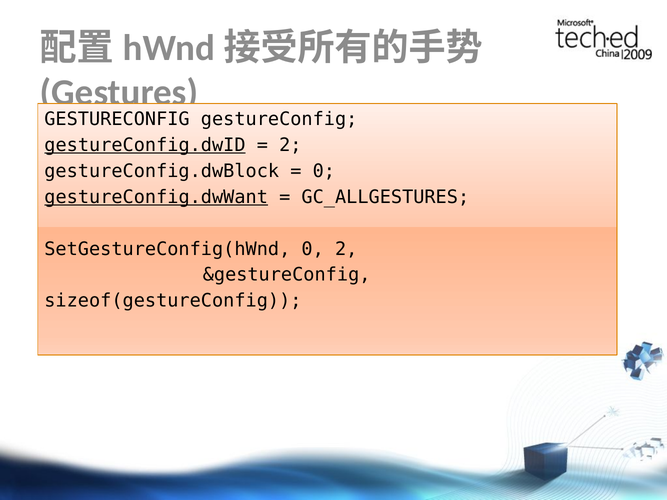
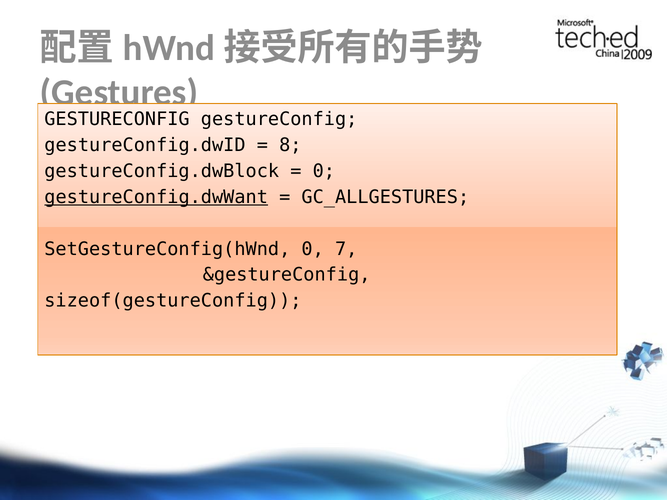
gestureConfig.dwID underline: present -> none (145, 145)
2: 2 -> 8 (290, 145)
0 2: 2 -> 7 (346, 249)
